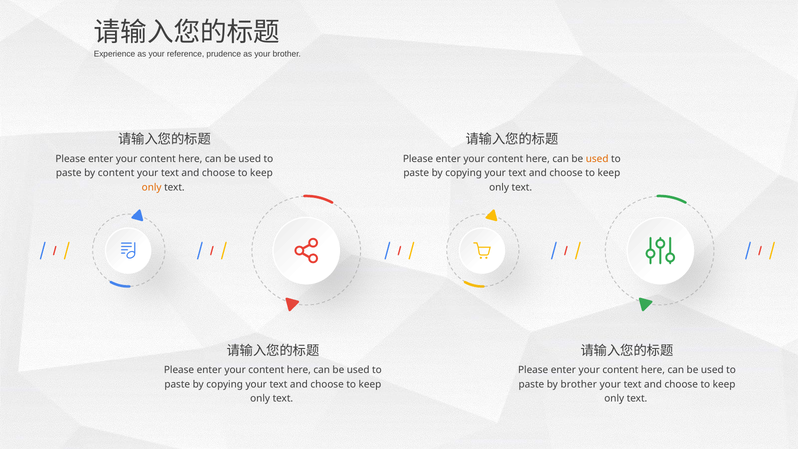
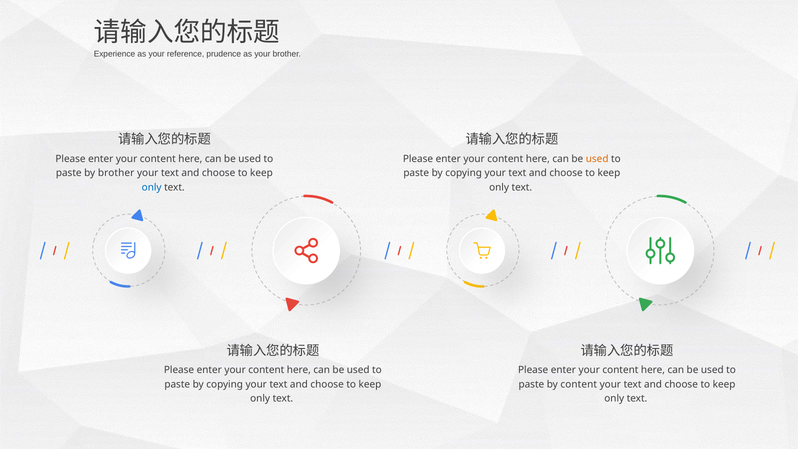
by content: content -> brother (116, 173)
only colour: orange -> blue (152, 187)
by brother: brother -> content (579, 384)
